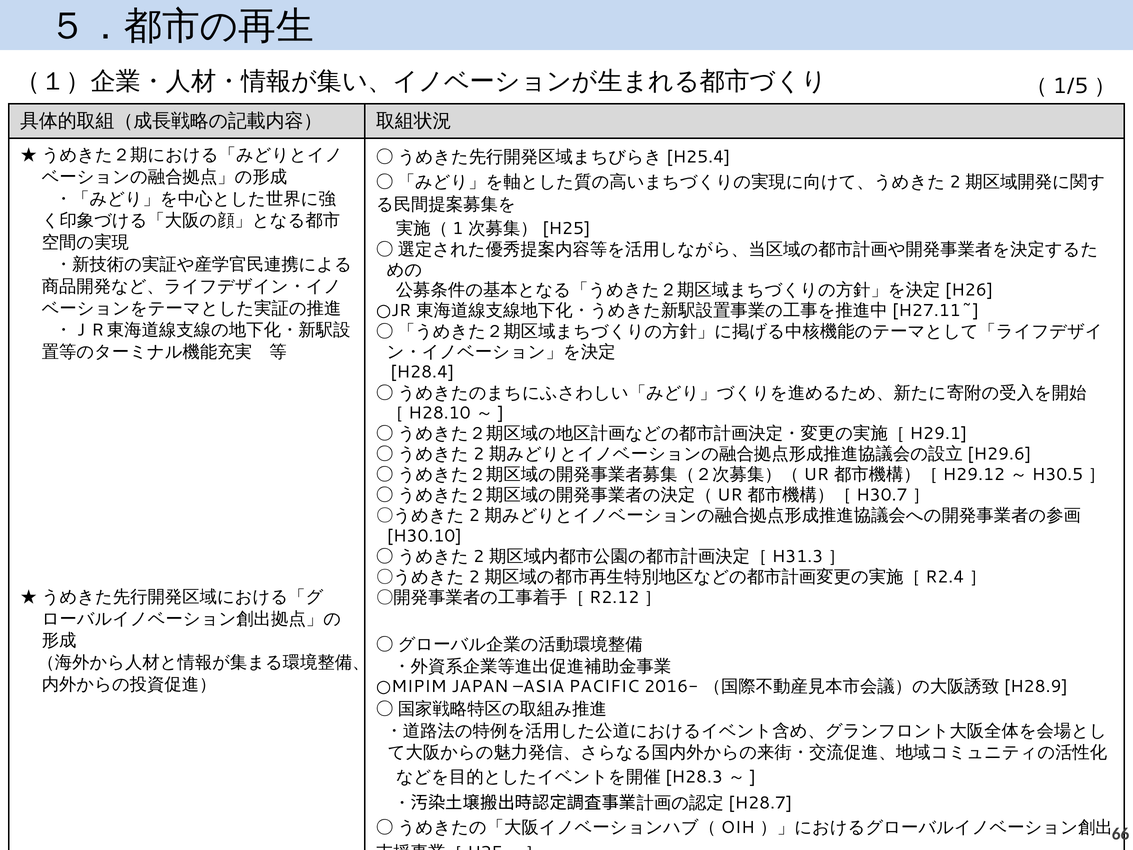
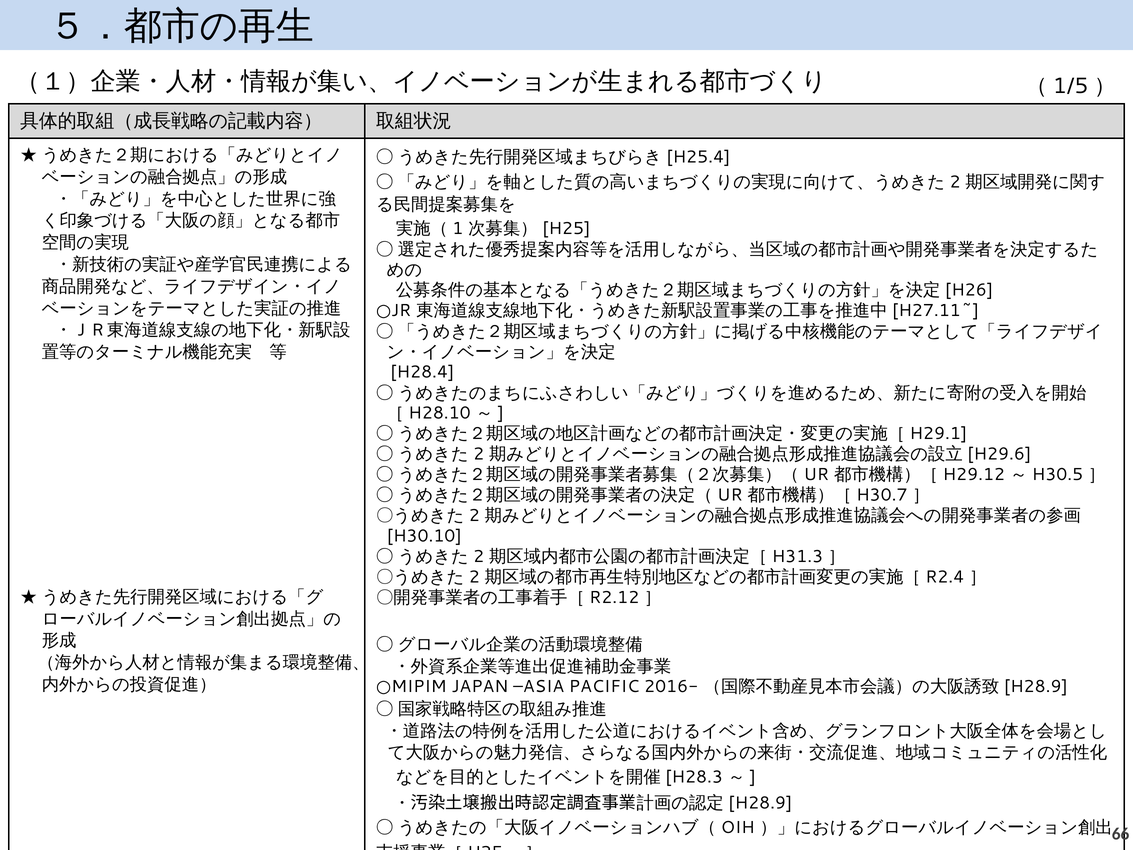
H28.7: H28.7 -> H28.9 (760, 803)
